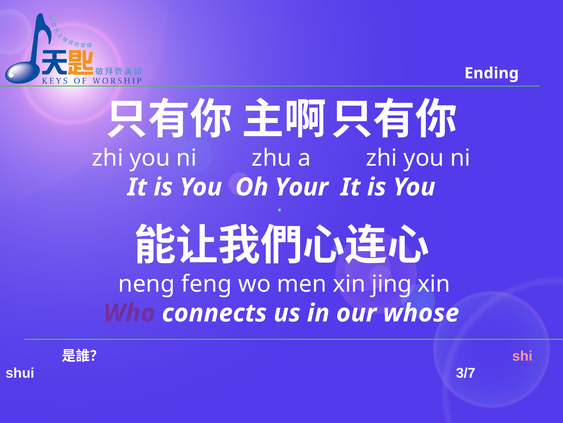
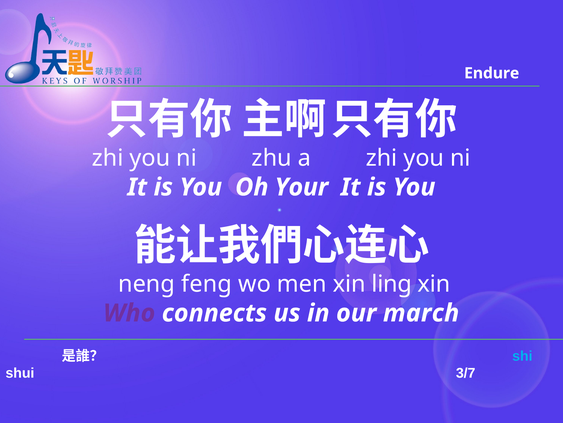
Ending: Ending -> Endure (492, 73)
jing: jing -> ling (392, 283)
whose: whose -> march (421, 313)
shi colour: pink -> light blue (522, 356)
